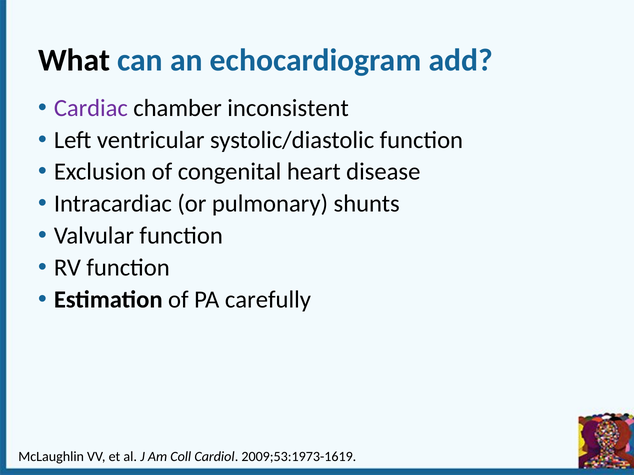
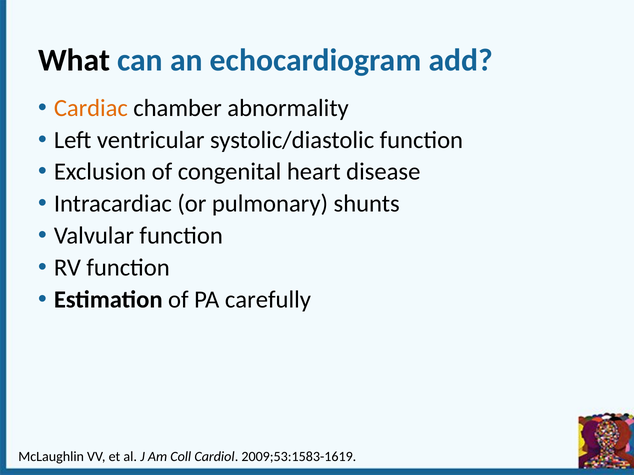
Cardiac colour: purple -> orange (91, 108)
inconsistent: inconsistent -> abnormality (288, 108)
2009;53:1973-1619: 2009;53:1973-1619 -> 2009;53:1583-1619 (299, 457)
